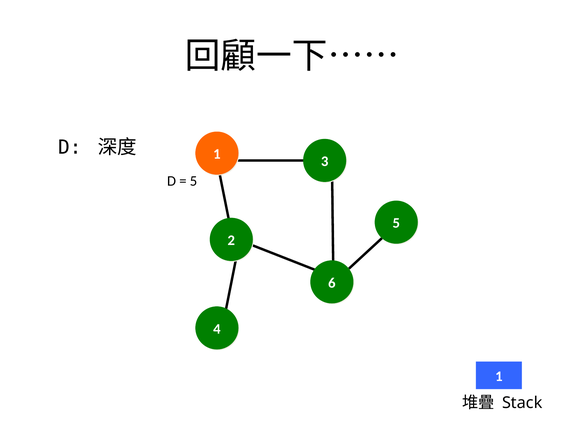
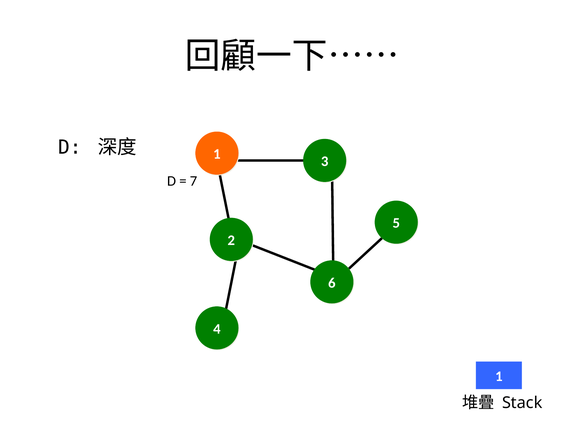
5: 5 -> 7 (193, 181)
